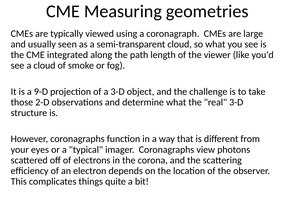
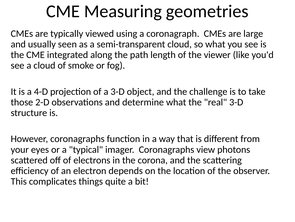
9-D: 9-D -> 4-D (41, 91)
